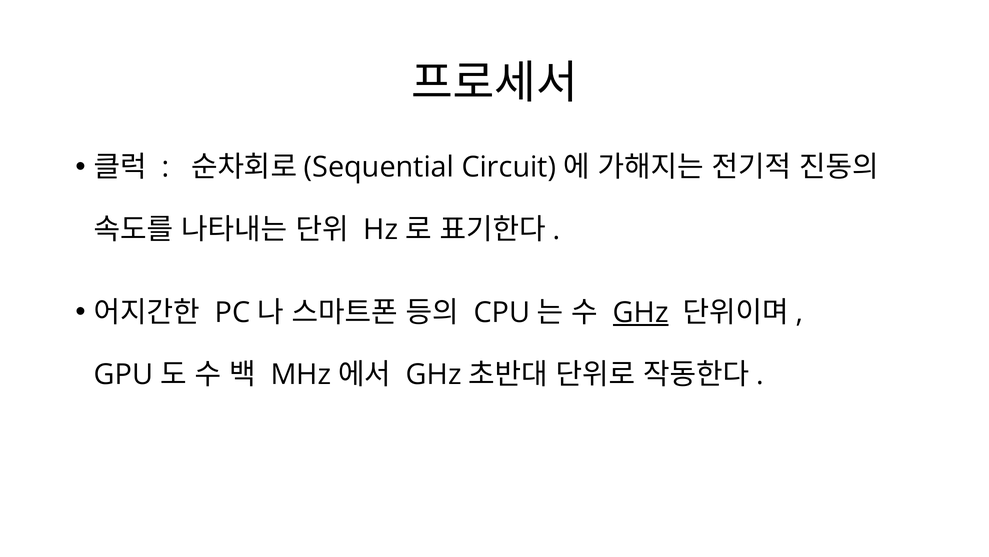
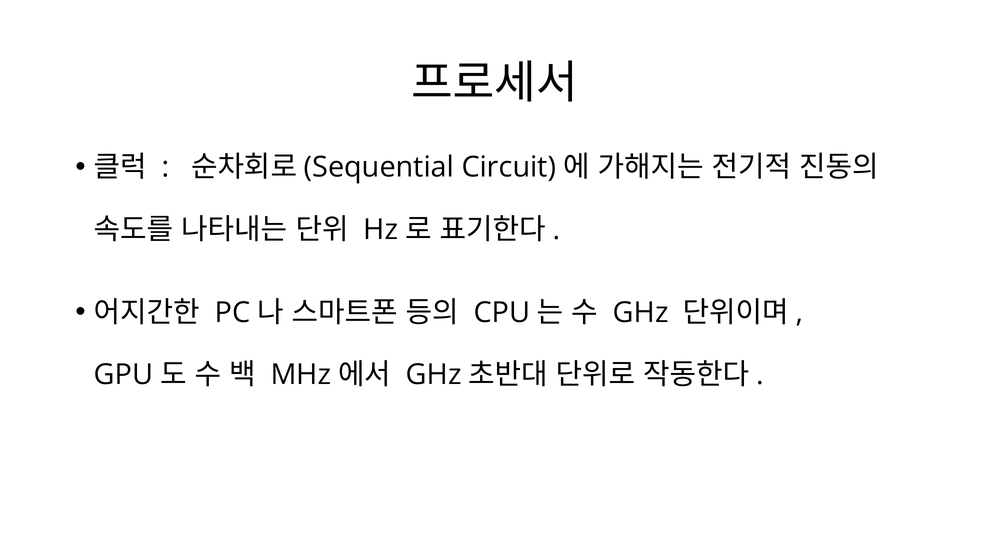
GHz underline: present -> none (641, 312)
